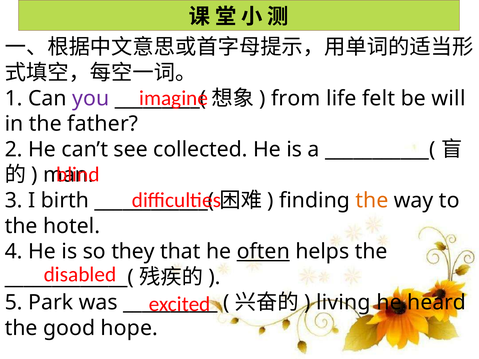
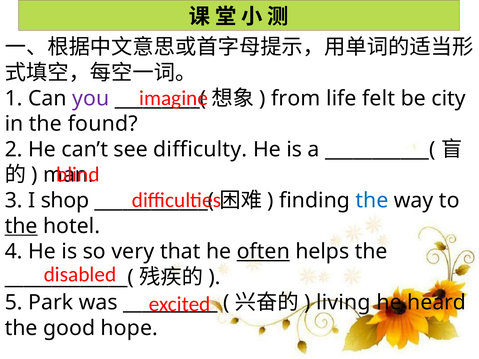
will: will -> city (449, 98)
father: father -> found (103, 124)
collected: collected -> difficulty (200, 149)
birth: birth -> shop (65, 201)
the colour: orange -> blue (372, 201)
the underline: none -> present (21, 226)
they: they -> very (133, 252)
